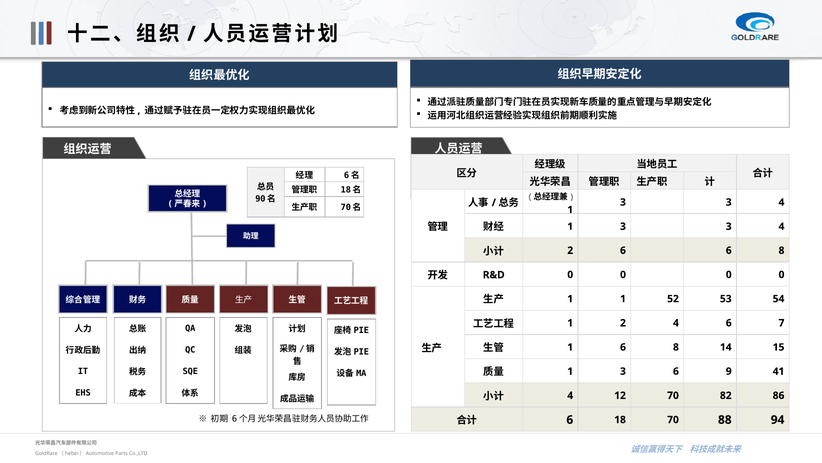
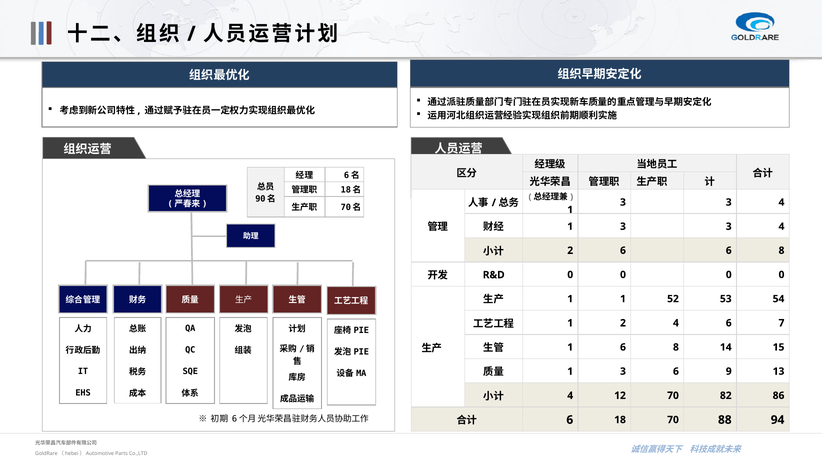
41: 41 -> 13 (779, 371)
